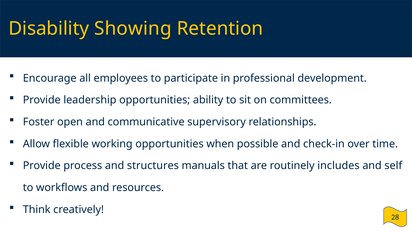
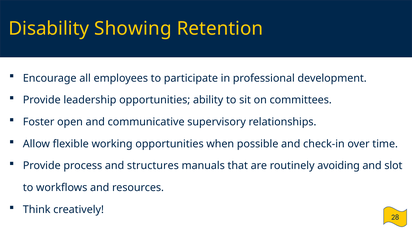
includes: includes -> avoiding (339, 166)
self: self -> slot (393, 166)
